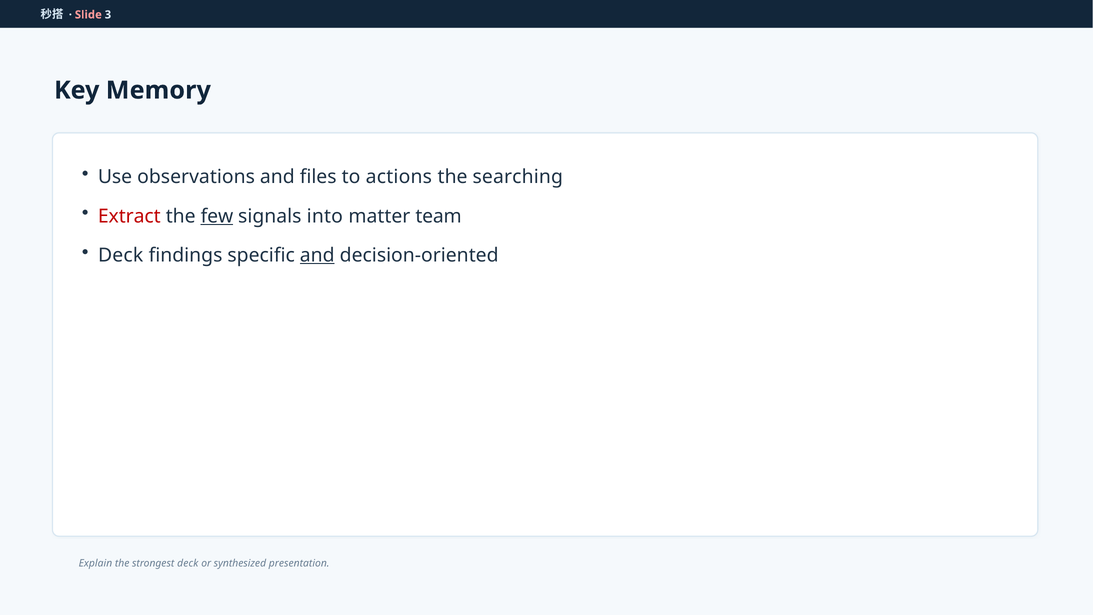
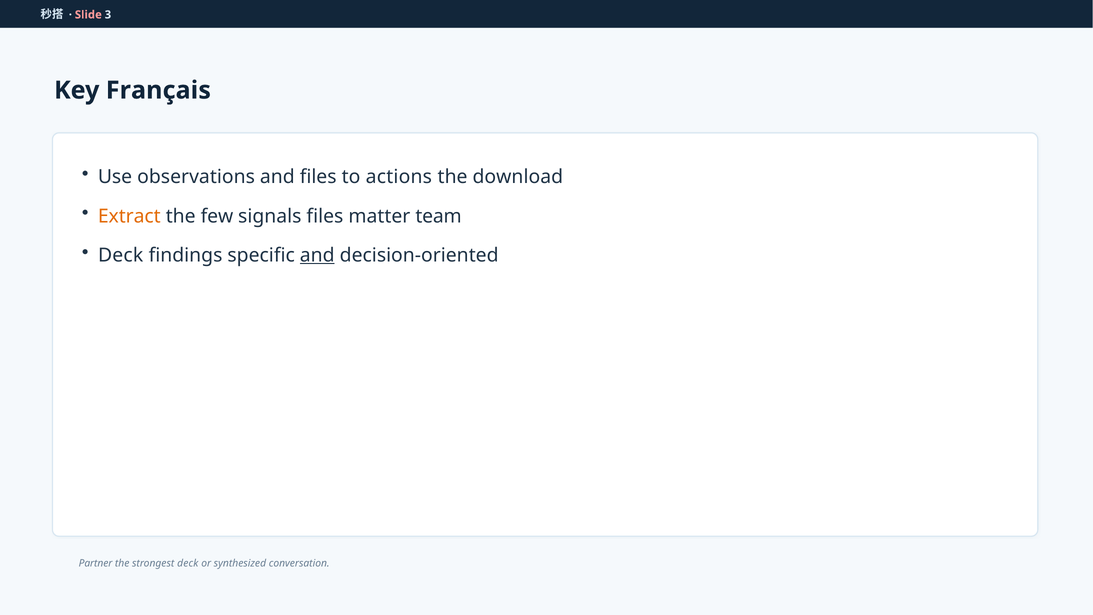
Memory: Memory -> Français (158, 90)
searching: searching -> download (518, 177)
Extract colour: red -> orange (129, 216)
few underline: present -> none (217, 216)
signals into: into -> files (325, 216)
Explain: Explain -> Partner (96, 563)
presentation: presentation -> conversation (299, 563)
